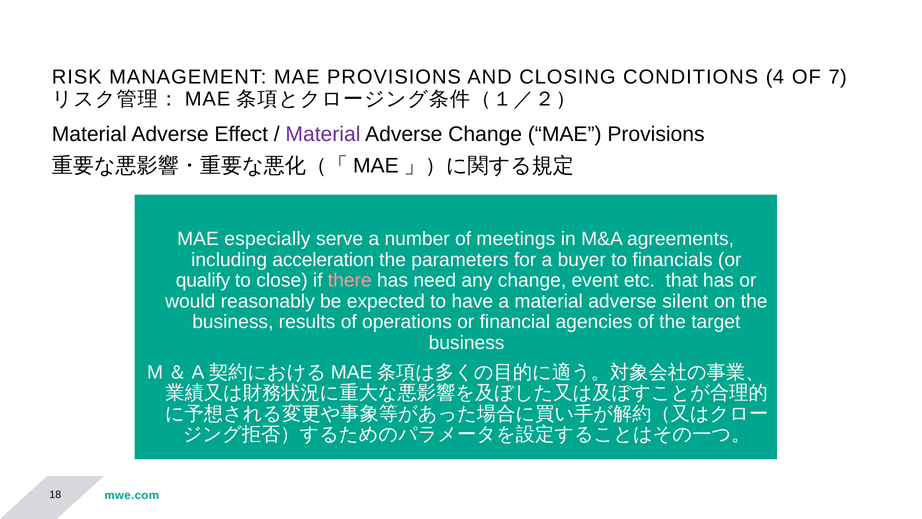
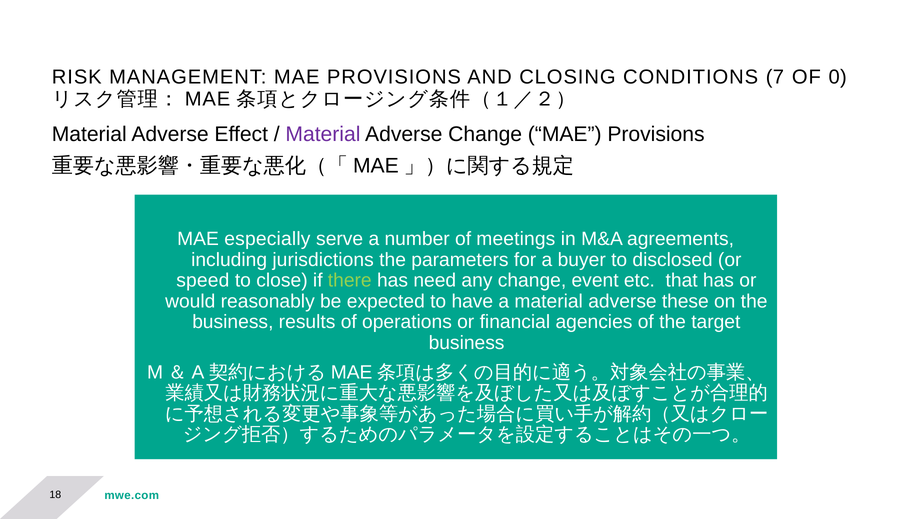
4: 4 -> 7 (775, 77)
7: 7 -> 0 (838, 77)
acceleration: acceleration -> jurisdictions (323, 260)
financials: financials -> disclosed (673, 260)
qualify: qualify -> speed (203, 280)
there colour: pink -> light green (350, 280)
silent: silent -> these (685, 301)
